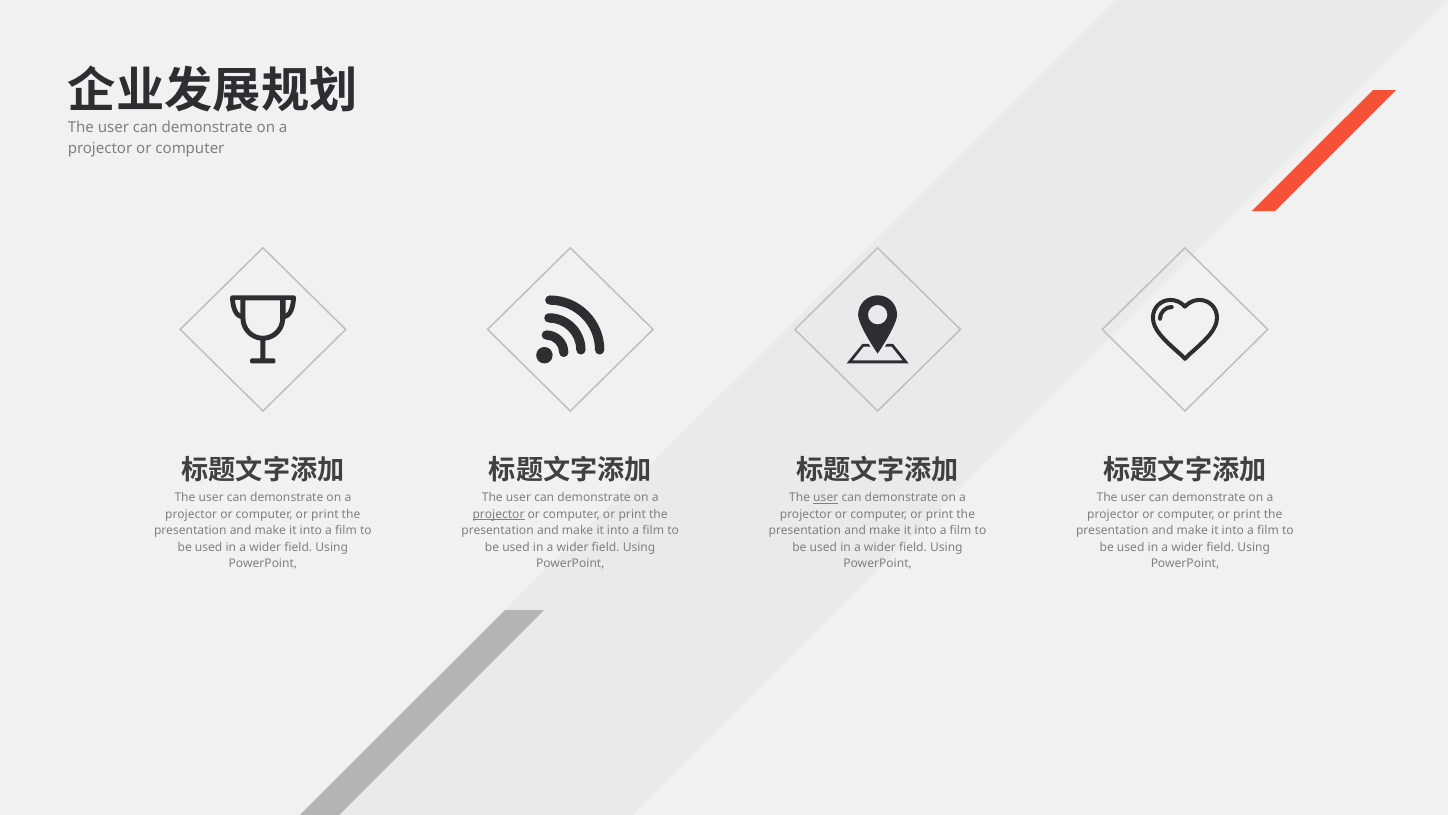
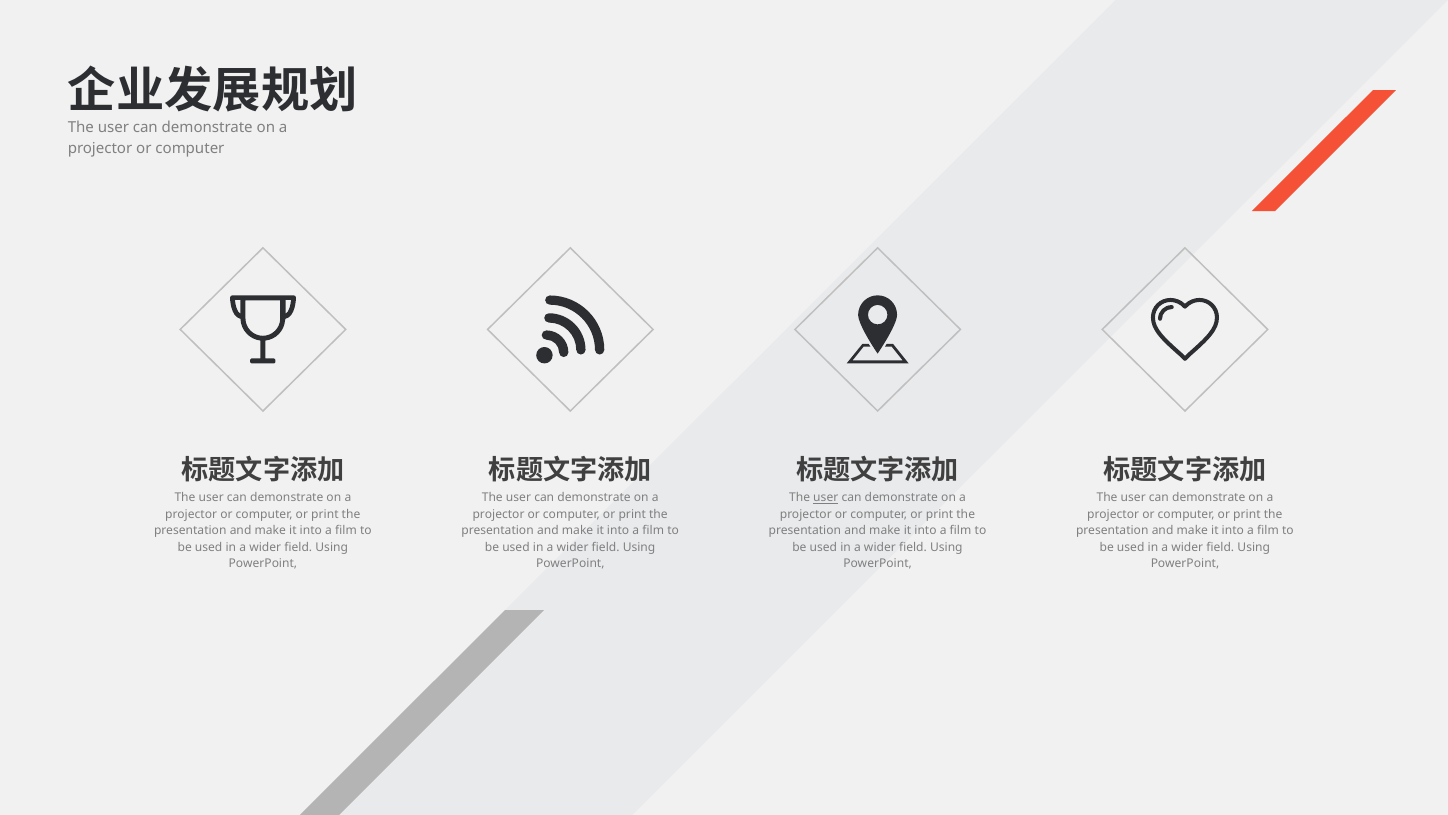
projector underline: present -> none (499, 514)
